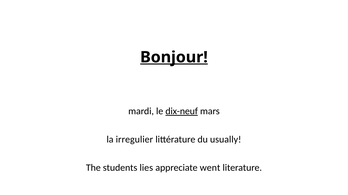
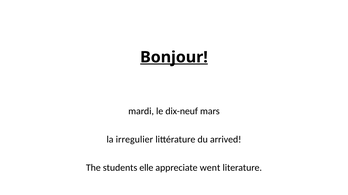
dix-neuf underline: present -> none (182, 112)
usually: usually -> arrived (226, 140)
lies: lies -> elle (146, 168)
